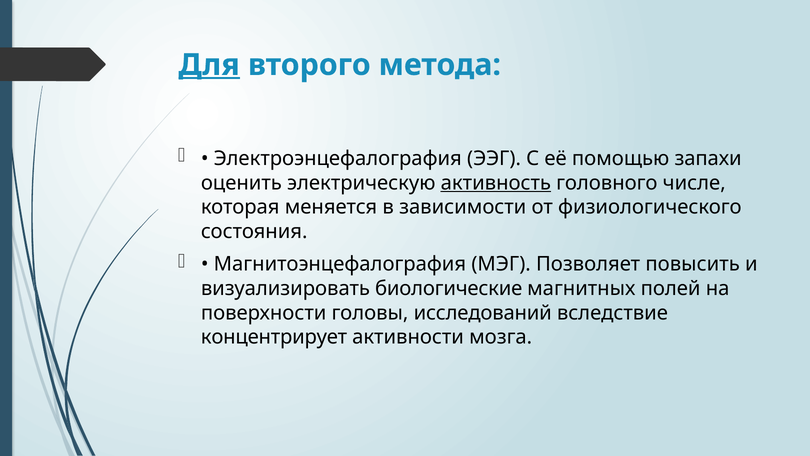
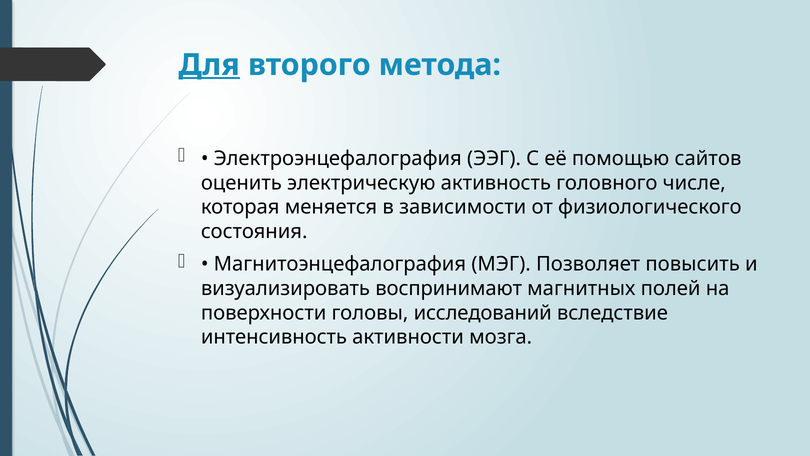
запахи: запахи -> сайтов (708, 158)
активность underline: present -> none (496, 183)
биологические: биологические -> воспринимают (449, 288)
концентрирует: концентрирует -> интенсивность (274, 337)
